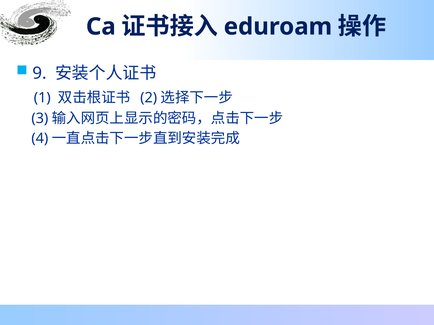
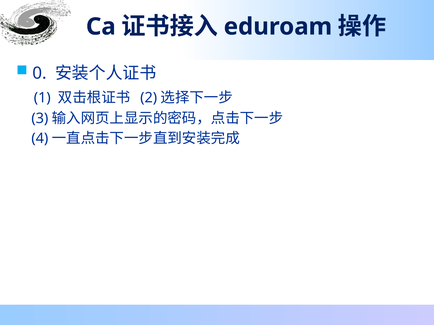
9: 9 -> 0 (40, 73)
